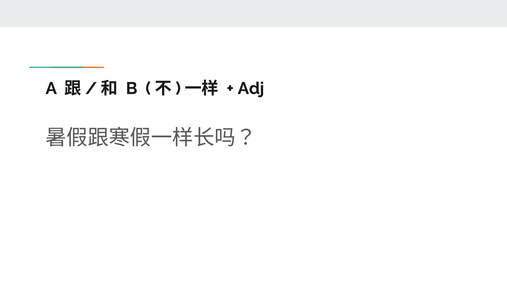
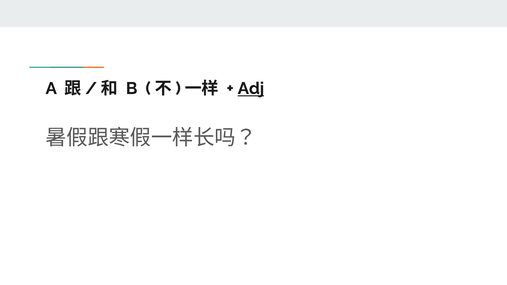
Adj underline: none -> present (251, 88)
